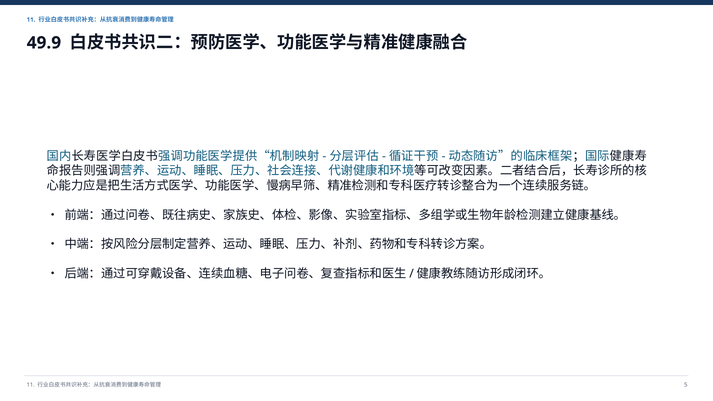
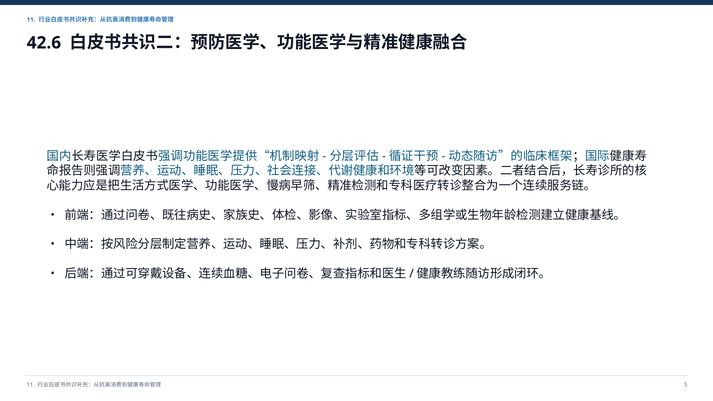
49.9: 49.9 -> 42.6 (44, 43)
